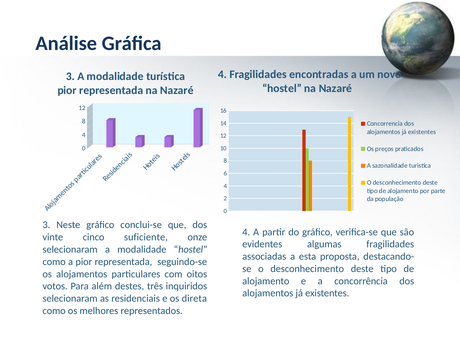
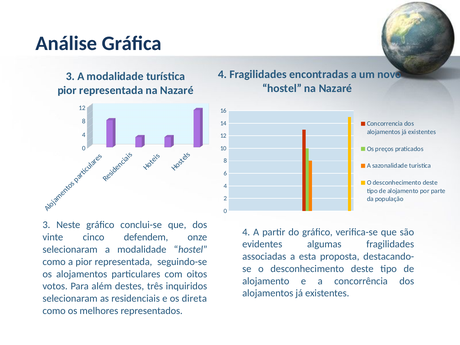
suficiente: suficiente -> defendem (146, 237)
